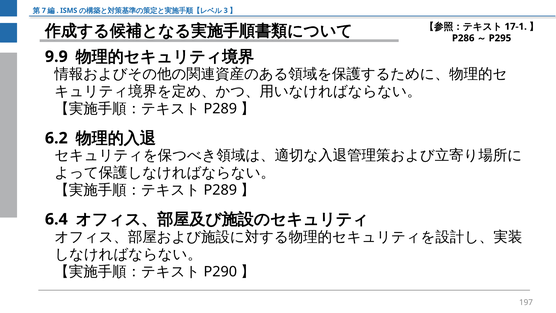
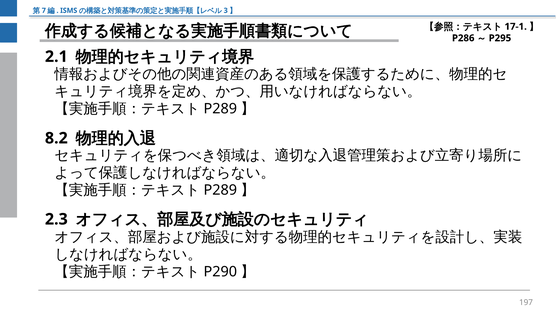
9.9: 9.9 -> 2.1 (56, 57)
6.2: 6.2 -> 8.2 (56, 138)
6.4: 6.4 -> 2.3 (56, 219)
